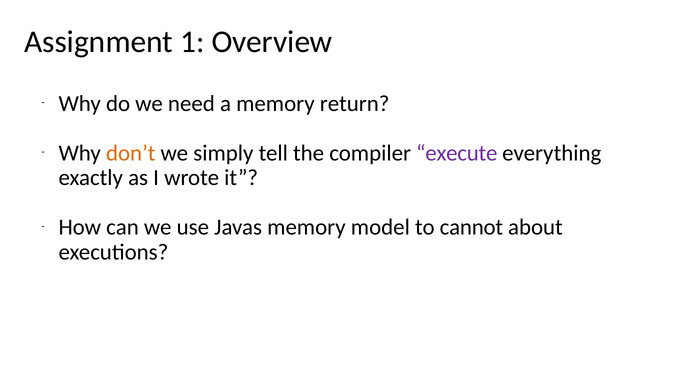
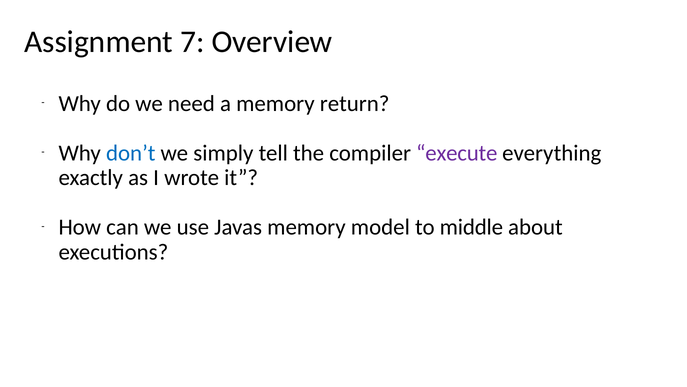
1: 1 -> 7 (192, 42)
don’t colour: orange -> blue (131, 153)
cannot: cannot -> middle (471, 227)
